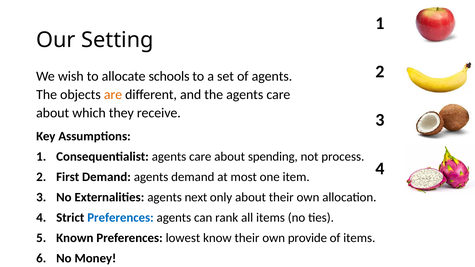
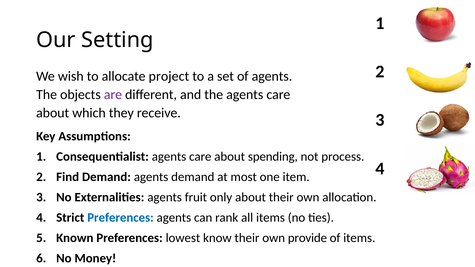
schools: schools -> project (169, 76)
are colour: orange -> purple (113, 95)
First: First -> Find (68, 177)
next: next -> fruit (196, 197)
